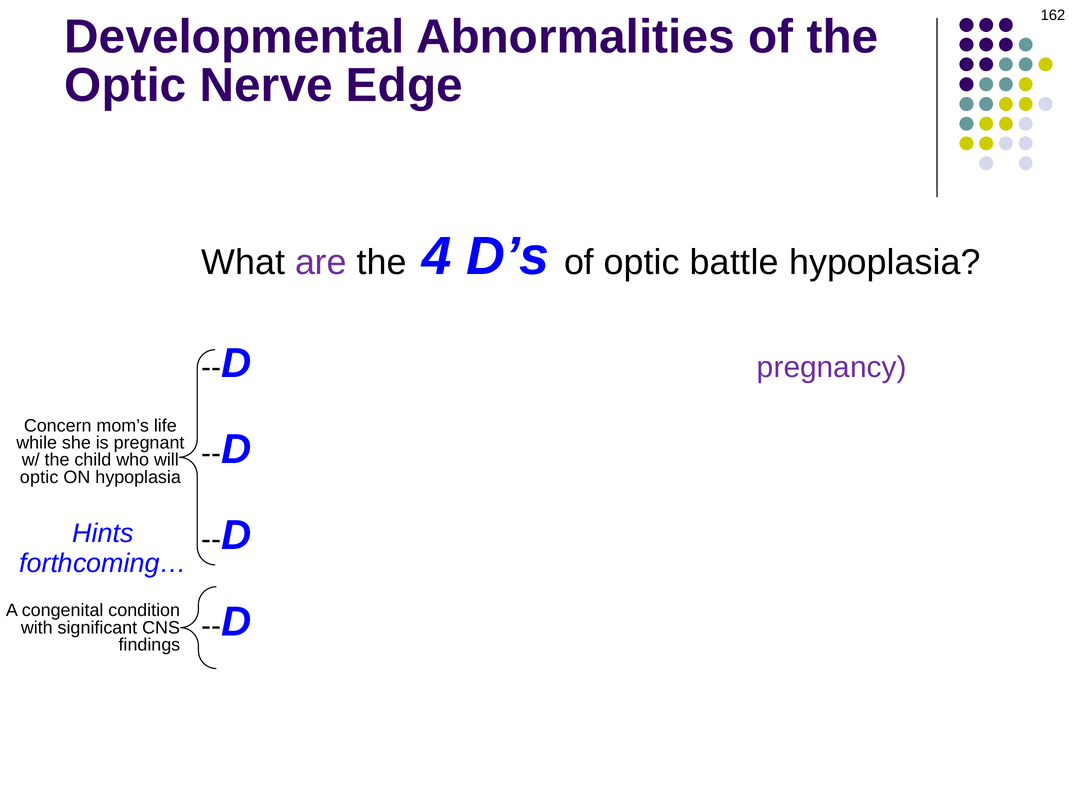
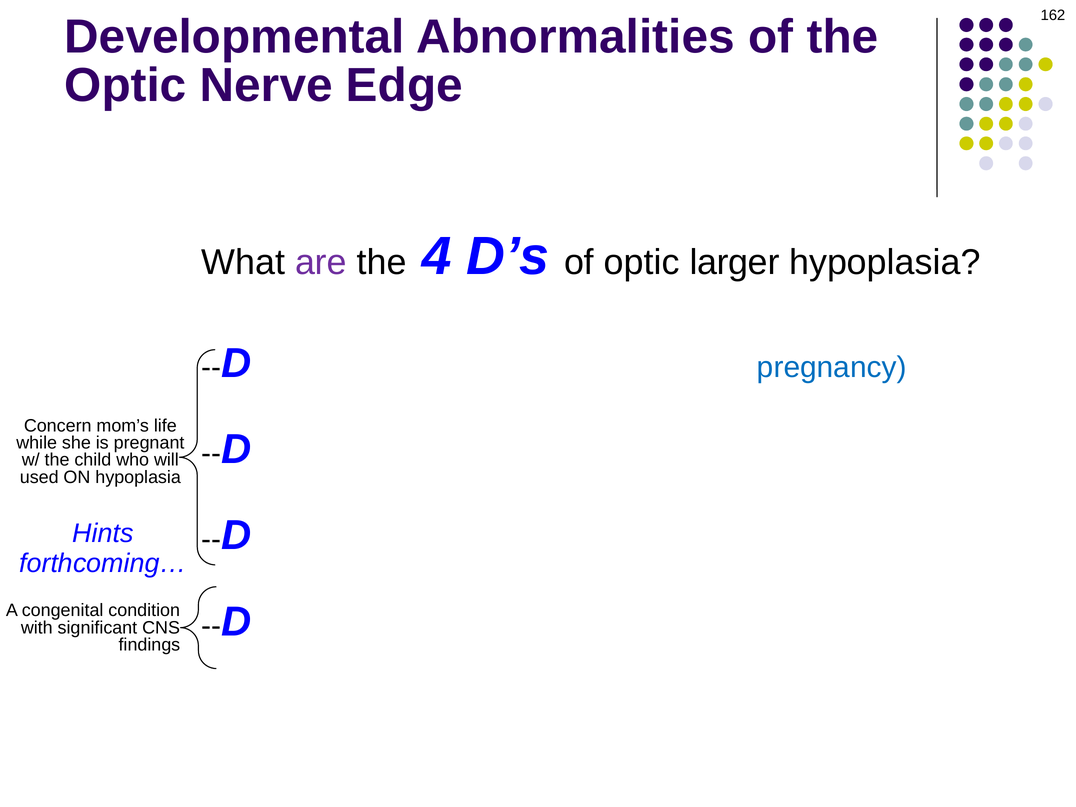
battle: battle -> larger (735, 262)
pregnancy colour: purple -> blue (832, 367)
optic: optic -> used (39, 477)
